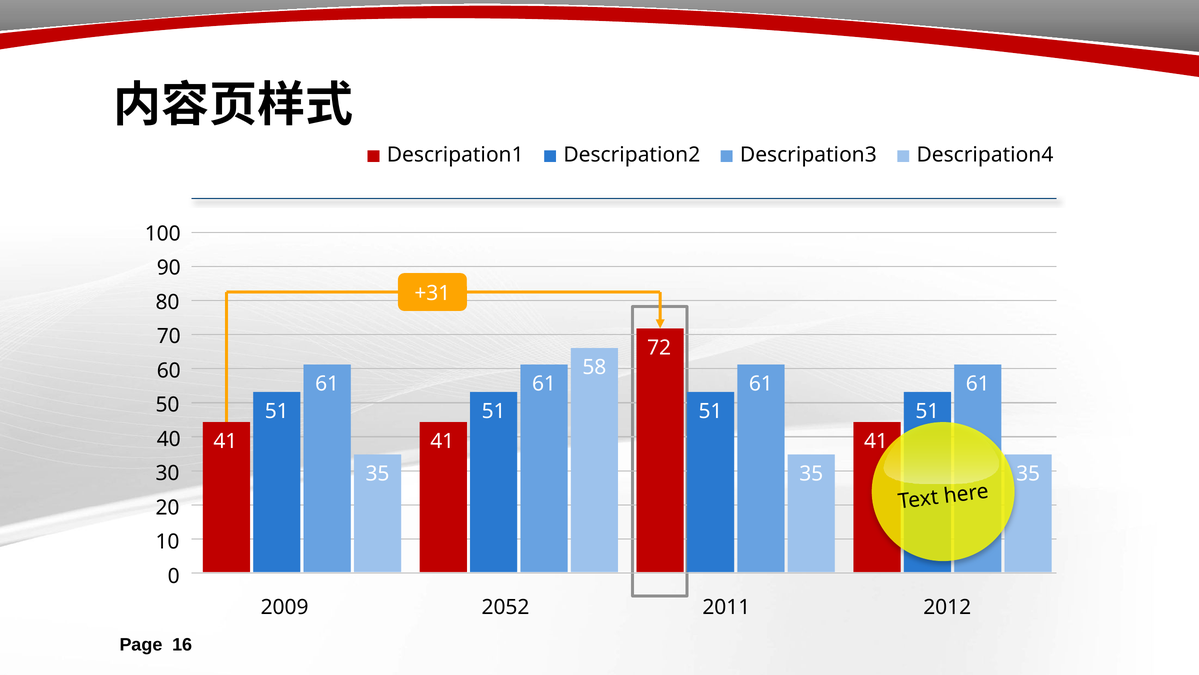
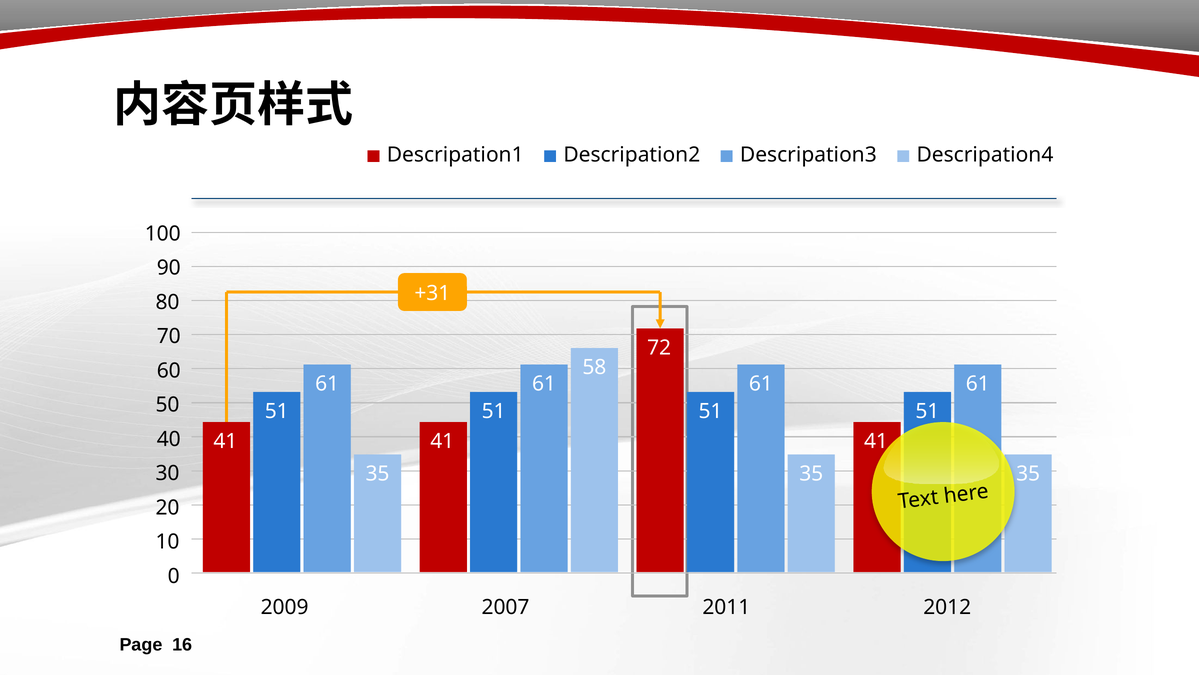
2052: 2052 -> 2007 (506, 607)
